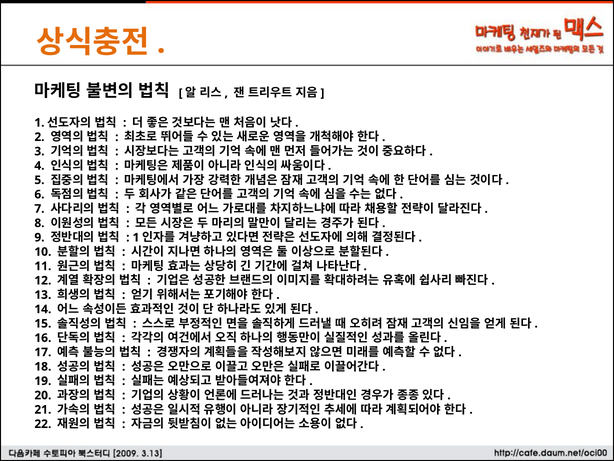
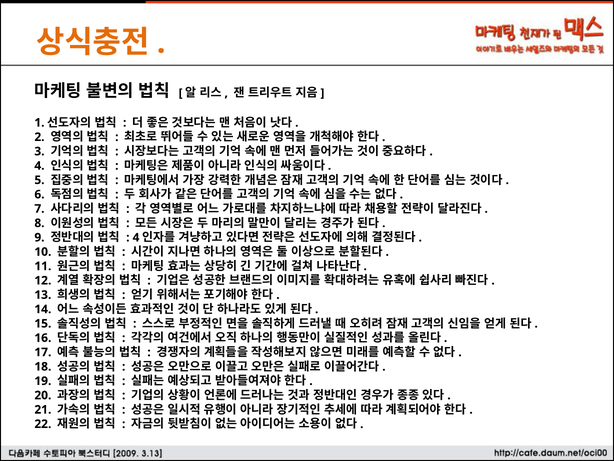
1: 1 -> 4 (136, 237)
